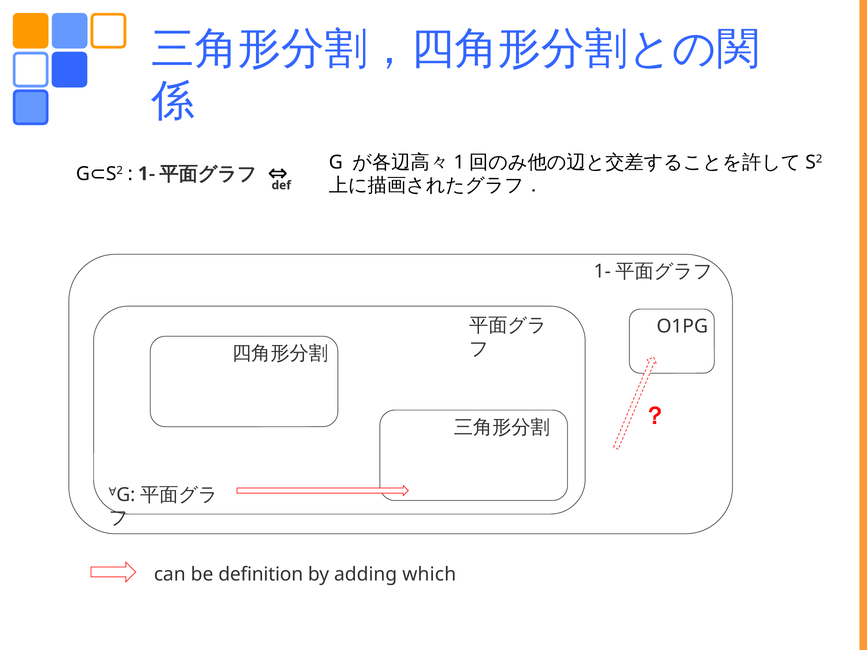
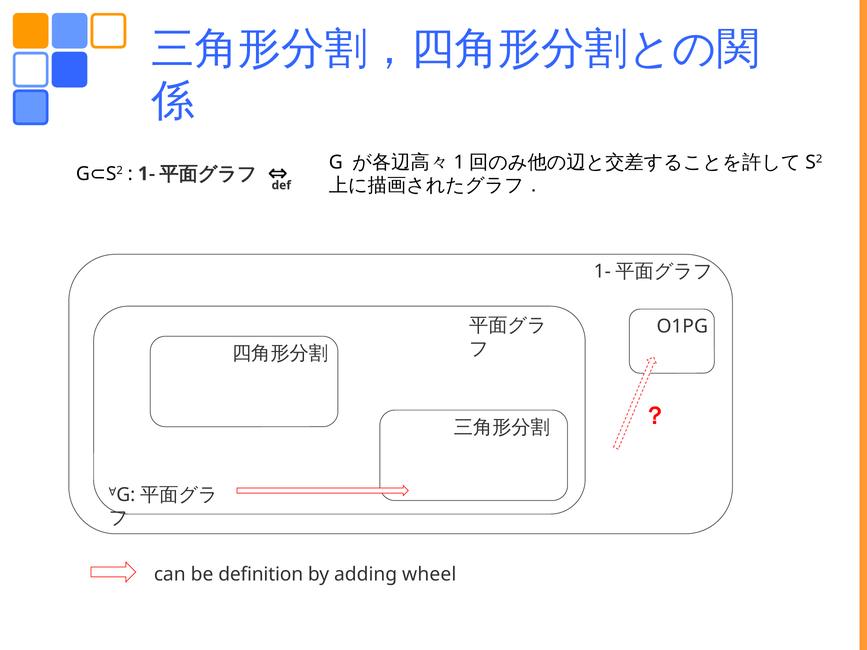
which: which -> wheel (429, 574)
